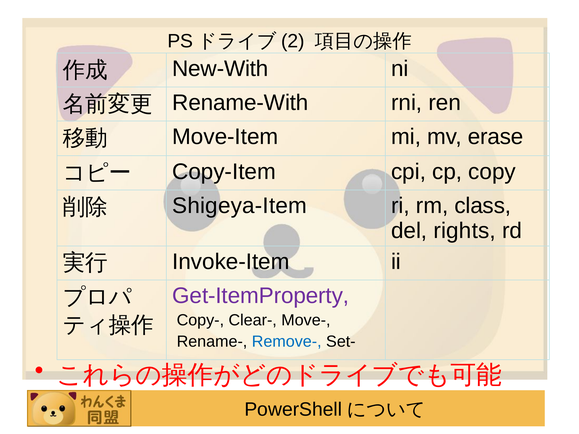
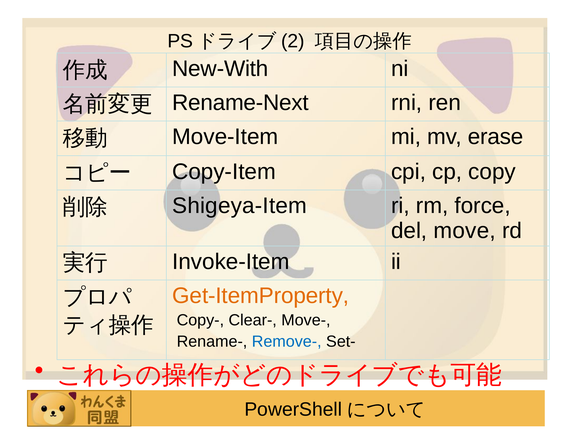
Rename-With: Rename-With -> Rename-Next (240, 103)
class: class -> force (483, 206)
rights: rights -> move (465, 231)
Get-ItemProperty colour: purple -> orange (261, 296)
